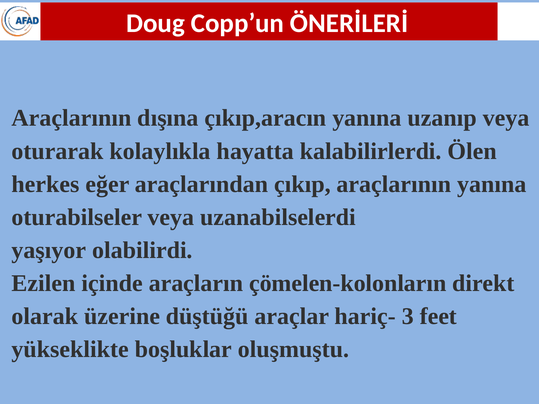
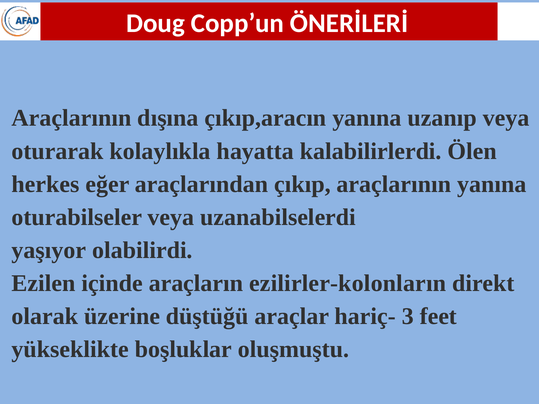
çömelen-kolonların: çömelen-kolonların -> ezilirler-kolonların (348, 283)
